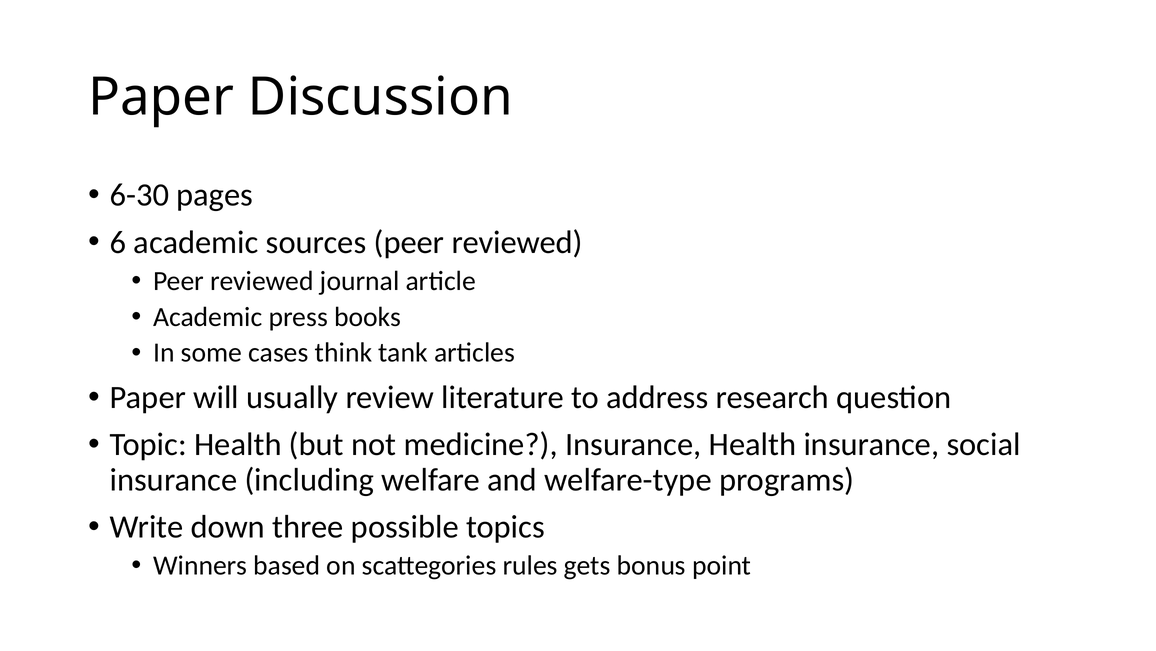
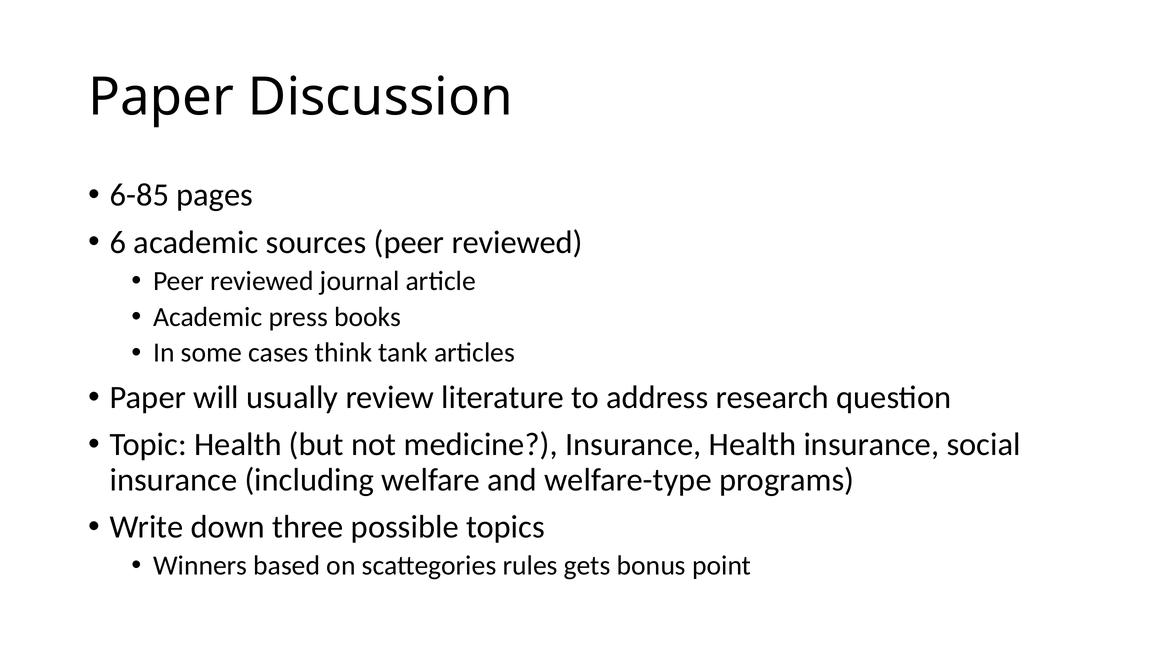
6-30: 6-30 -> 6-85 (139, 195)
